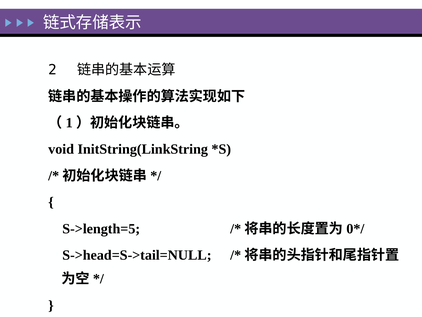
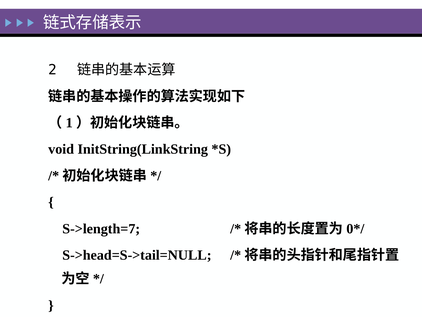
S->length=5: S->length=5 -> S->length=7 (101, 228)
